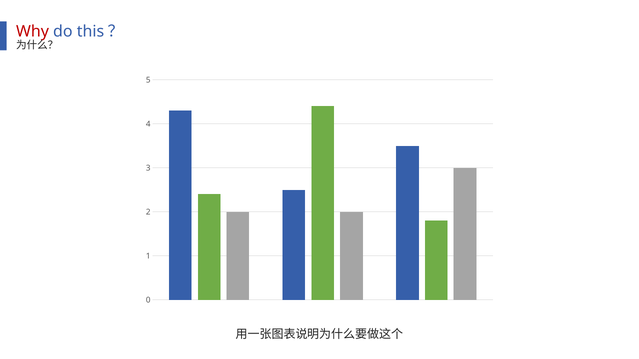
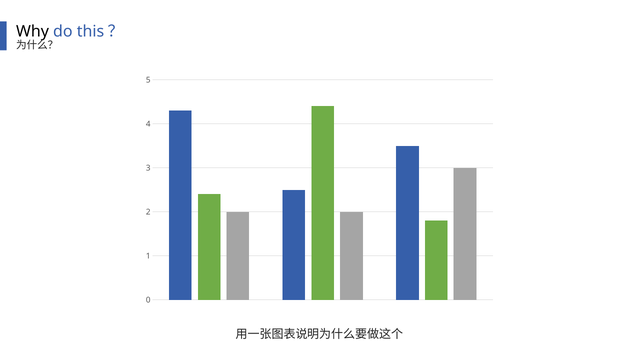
Why colour: red -> black (33, 32)
